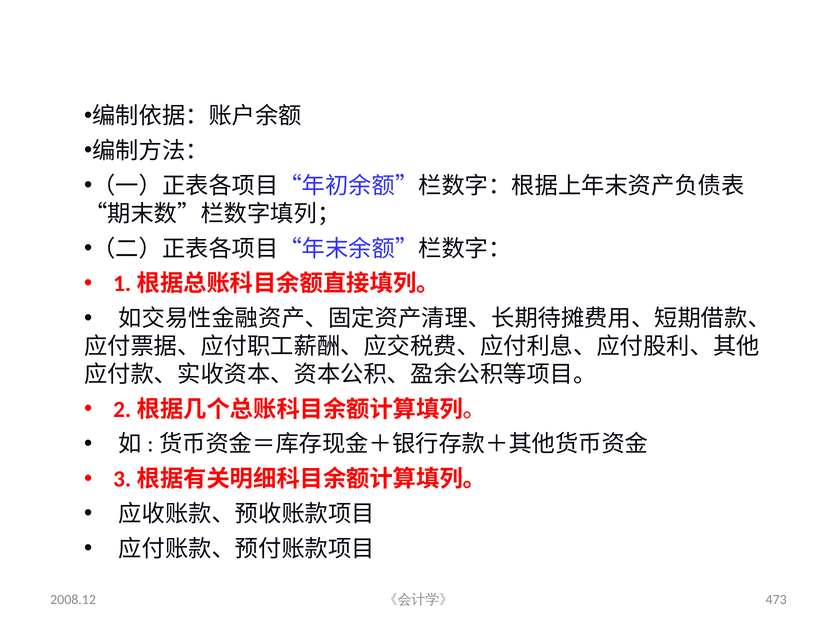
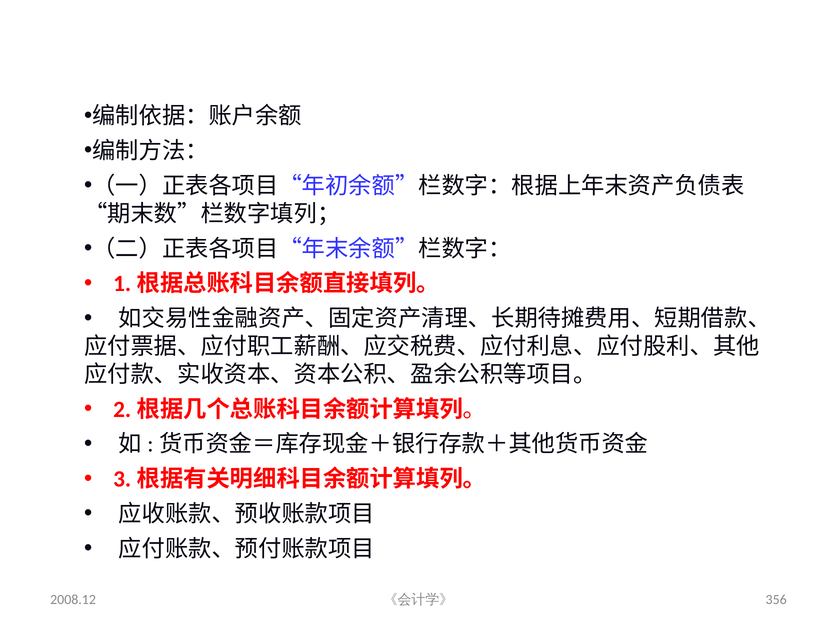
473: 473 -> 356 (776, 599)
